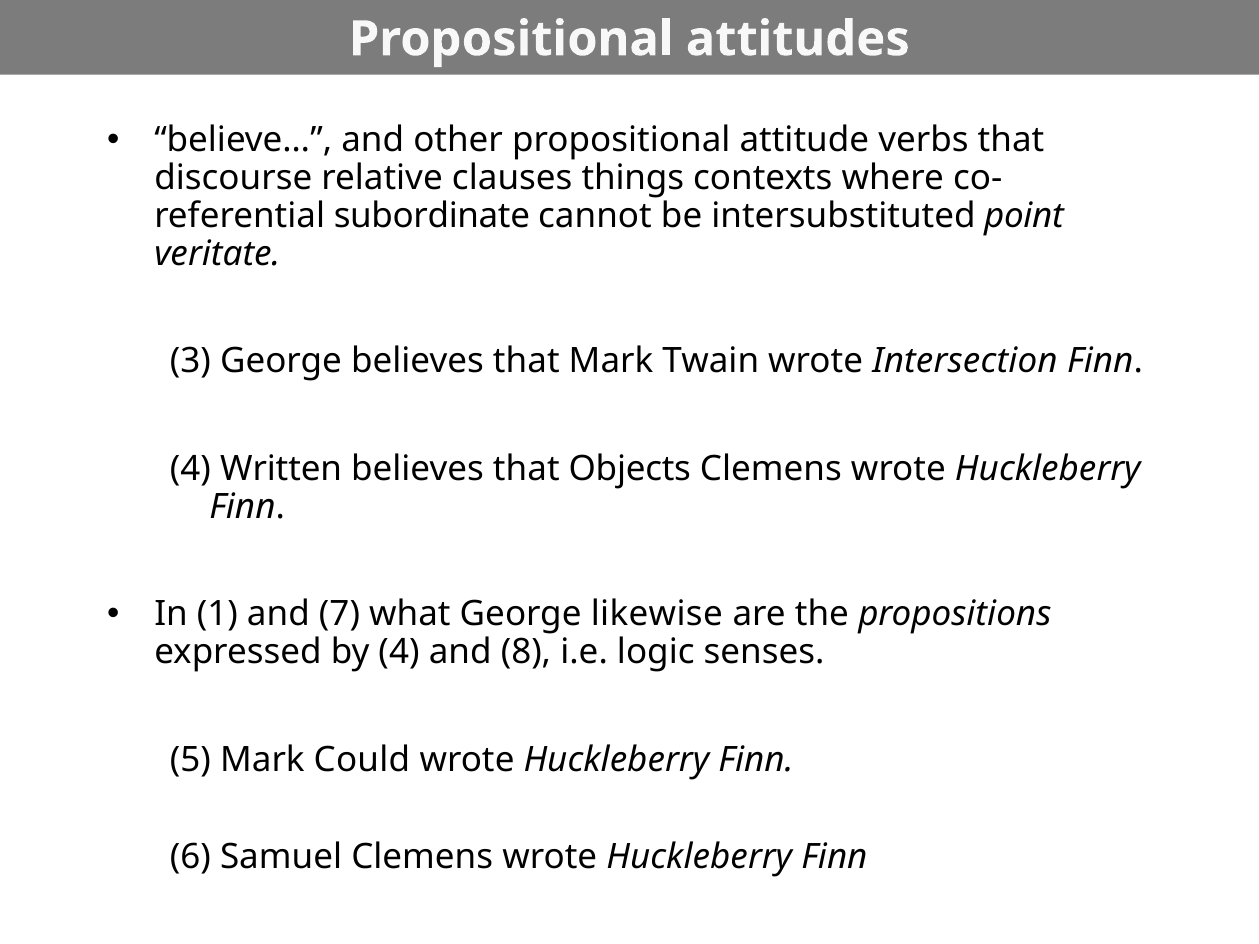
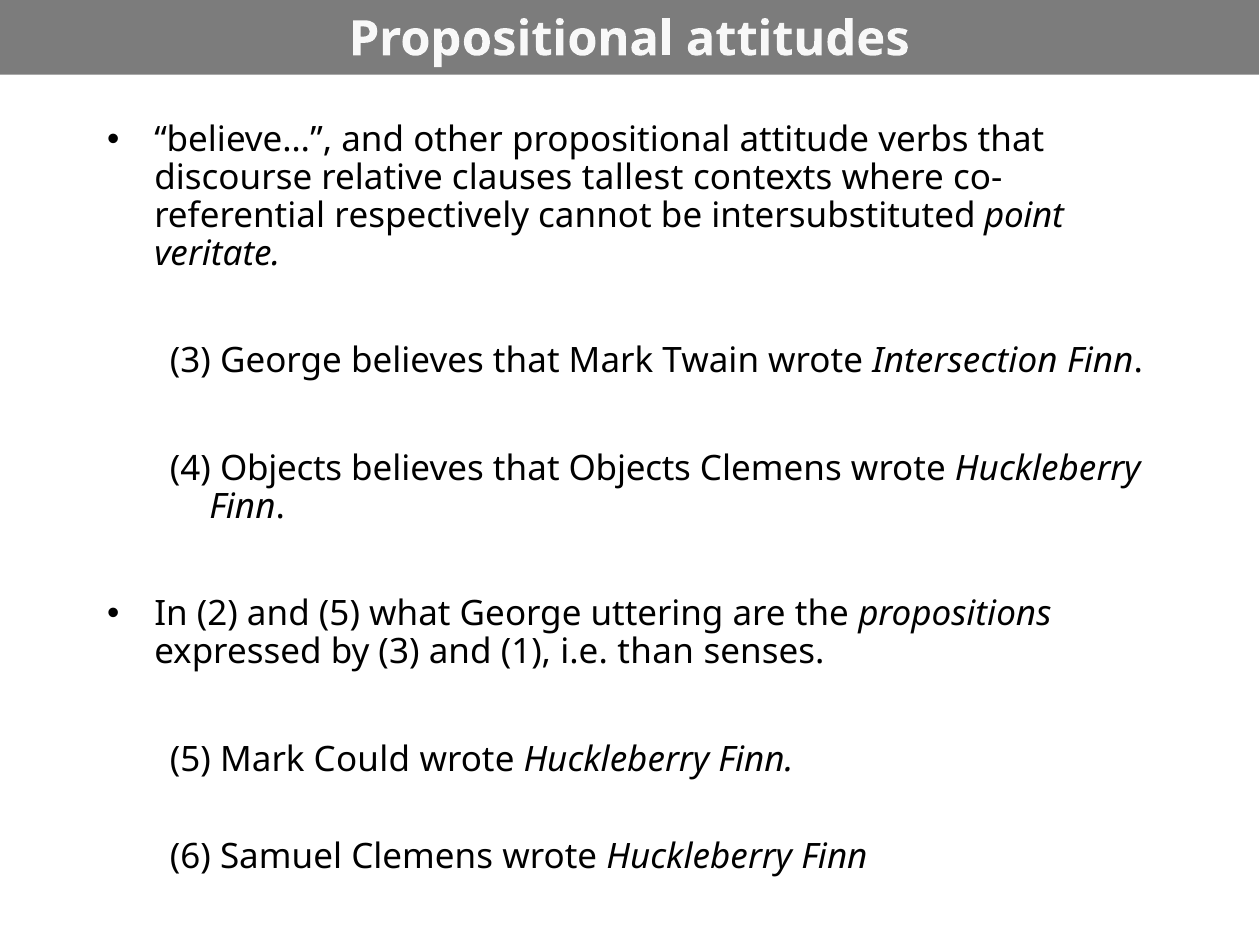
things: things -> tallest (633, 178)
subordinate: subordinate -> respectively (432, 216)
4 Written: Written -> Objects (281, 469)
1: 1 -> 2 (217, 615)
and 7: 7 -> 5 (339, 615)
likewise: likewise -> uttering (657, 615)
by 4: 4 -> 3 (399, 652)
8: 8 -> 1 (526, 652)
logic: logic -> than (656, 652)
